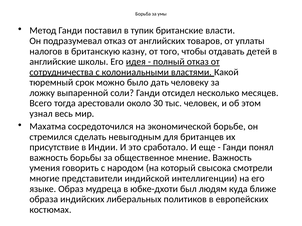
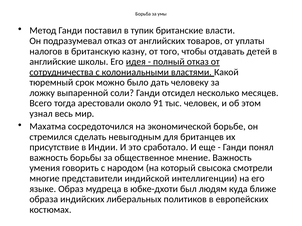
30: 30 -> 91 (158, 104)
